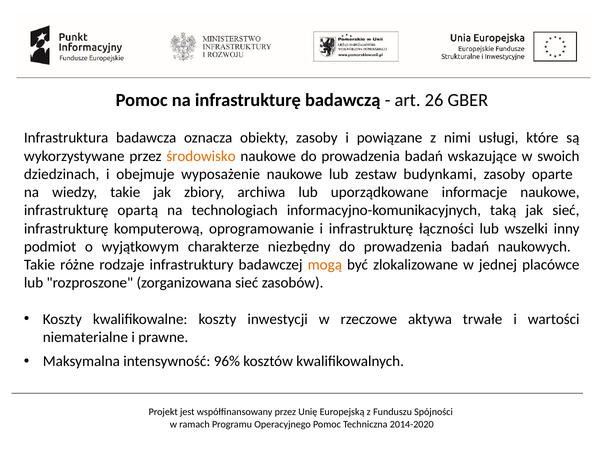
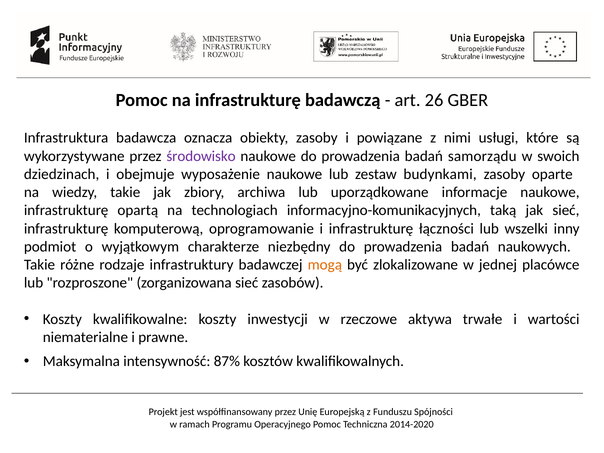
środowisko colour: orange -> purple (201, 156)
wskazujące: wskazujące -> samorządu (482, 156)
96%: 96% -> 87% (227, 361)
